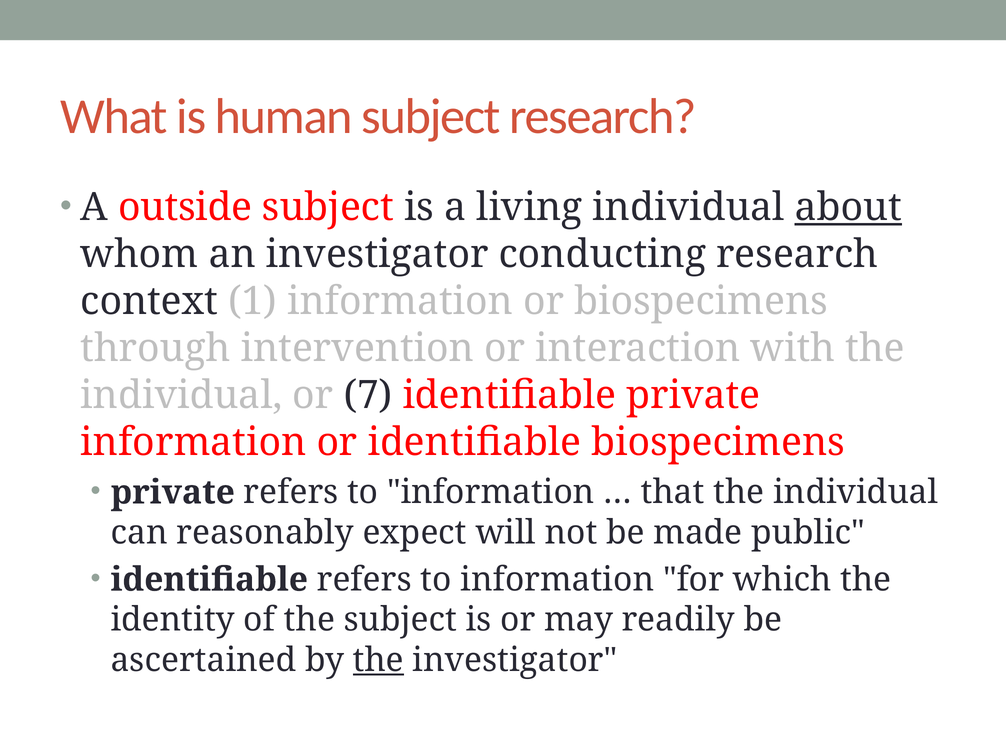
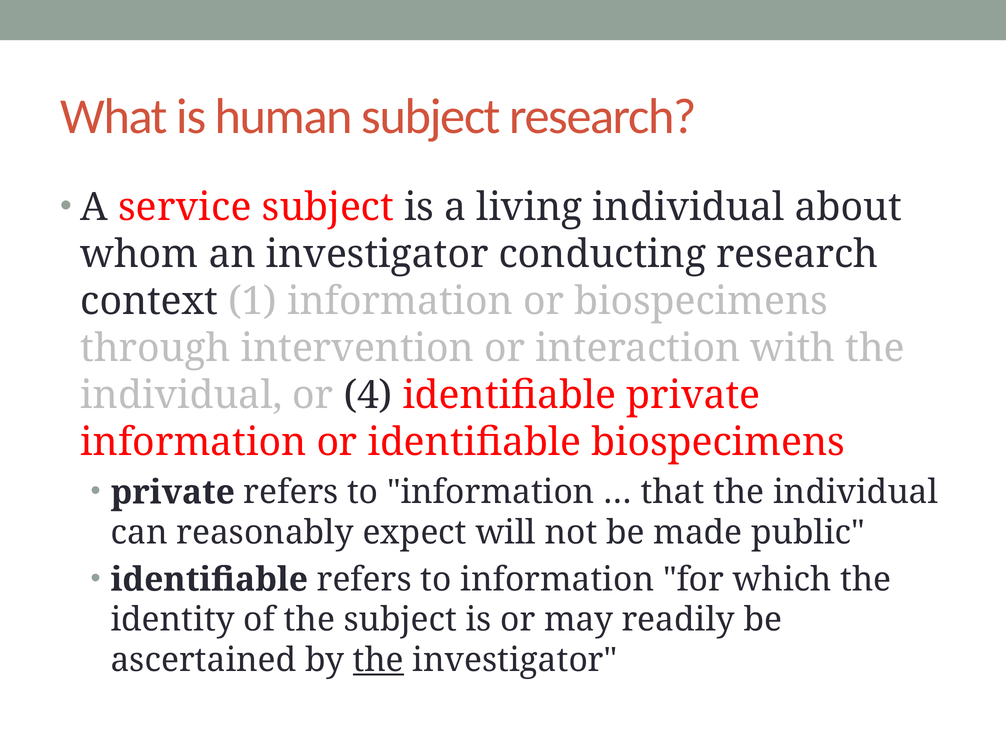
outside: outside -> service (185, 207)
about underline: present -> none (848, 207)
7: 7 -> 4 (368, 395)
